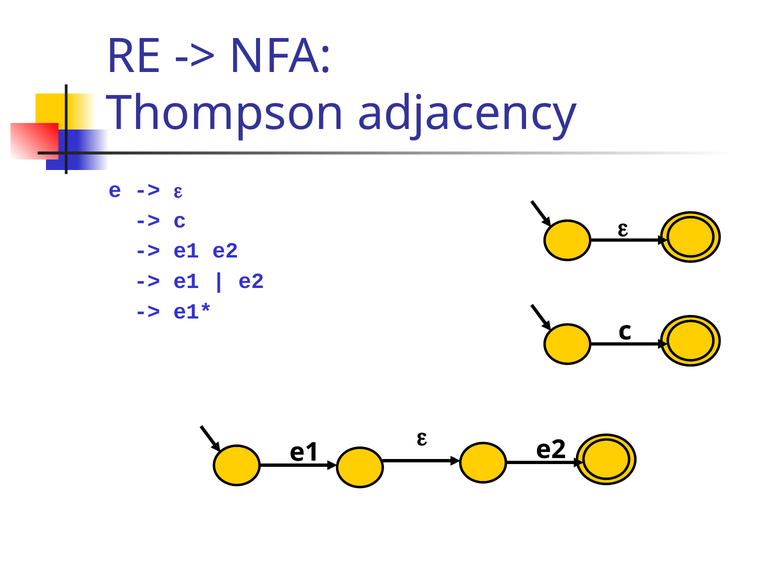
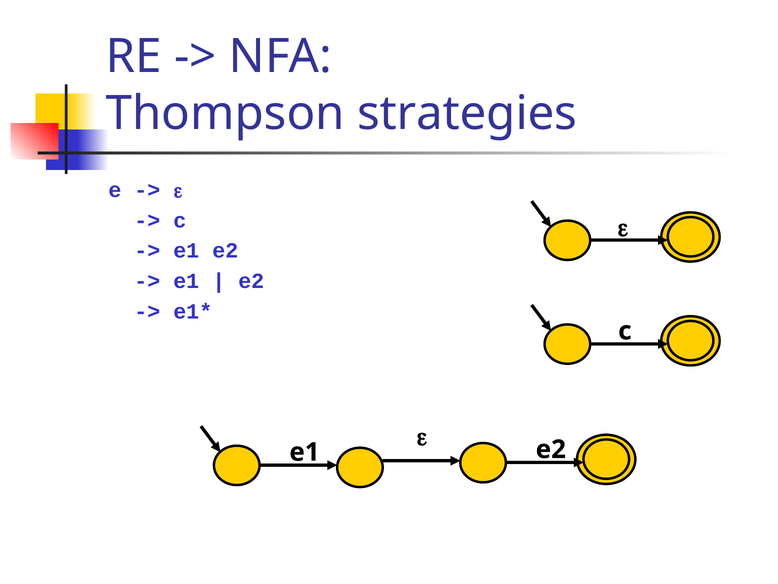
adjacency: adjacency -> strategies (467, 114)
